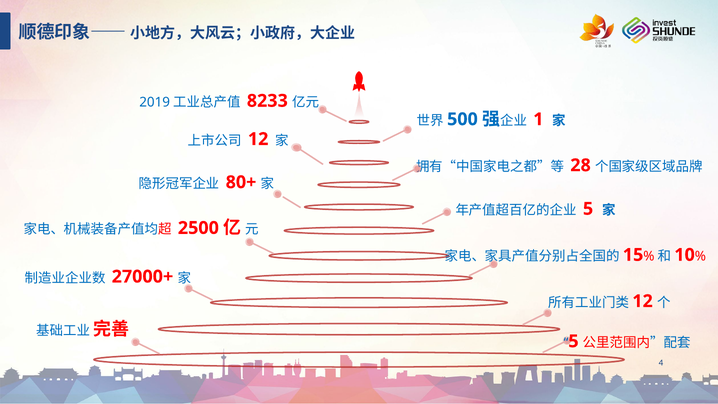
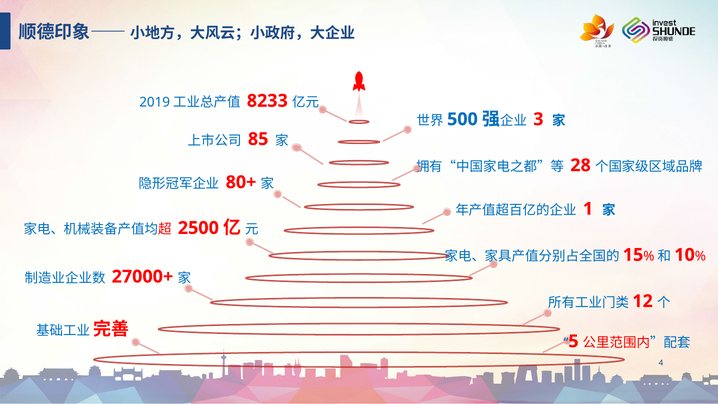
1: 1 -> 3 (538, 119)
12: 12 -> 85 (258, 139)
5: 5 -> 1 (588, 209)
